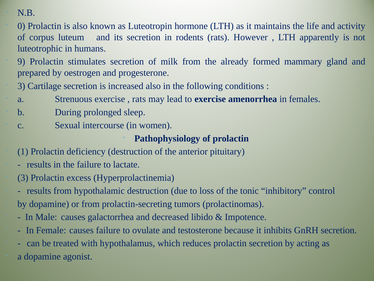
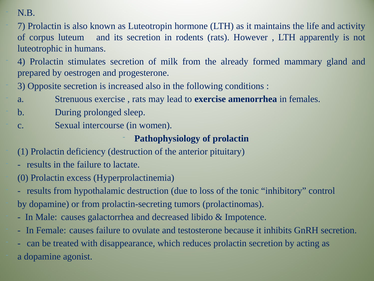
0: 0 -> 7 (21, 26)
9: 9 -> 4 (21, 61)
Cartilage: Cartilage -> Opposite (44, 86)
3: 3 -> 0 (23, 177)
hypothalamus: hypothalamus -> disappearance (127, 243)
